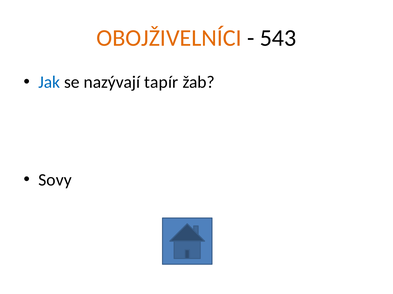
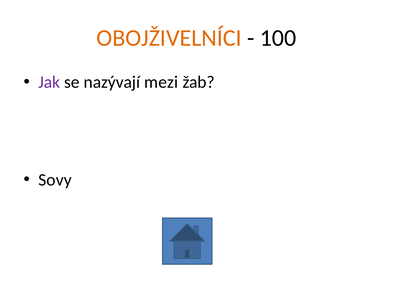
543: 543 -> 100 (278, 38)
Jak colour: blue -> purple (49, 82)
tapír: tapír -> mezi (161, 82)
